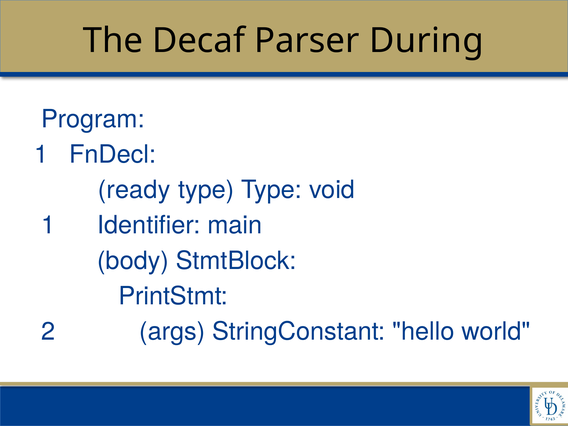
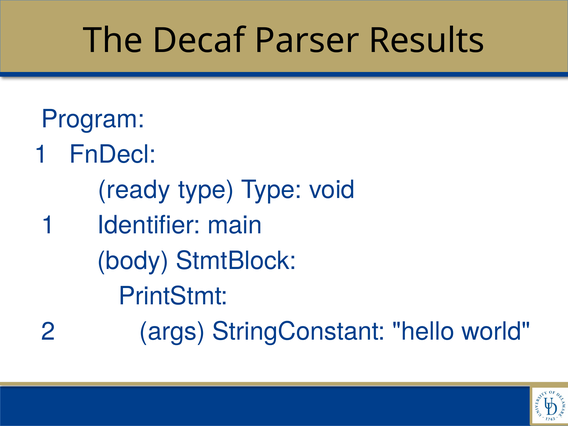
During: During -> Results (427, 41)
